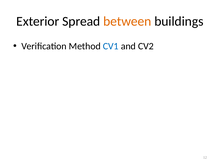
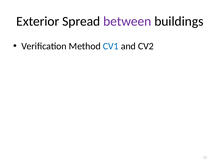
between colour: orange -> purple (127, 21)
